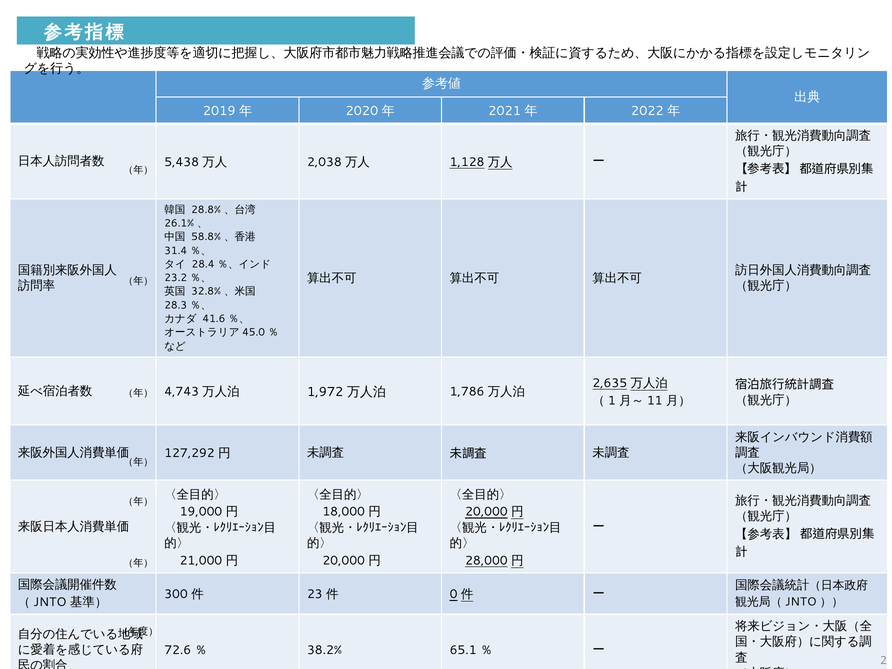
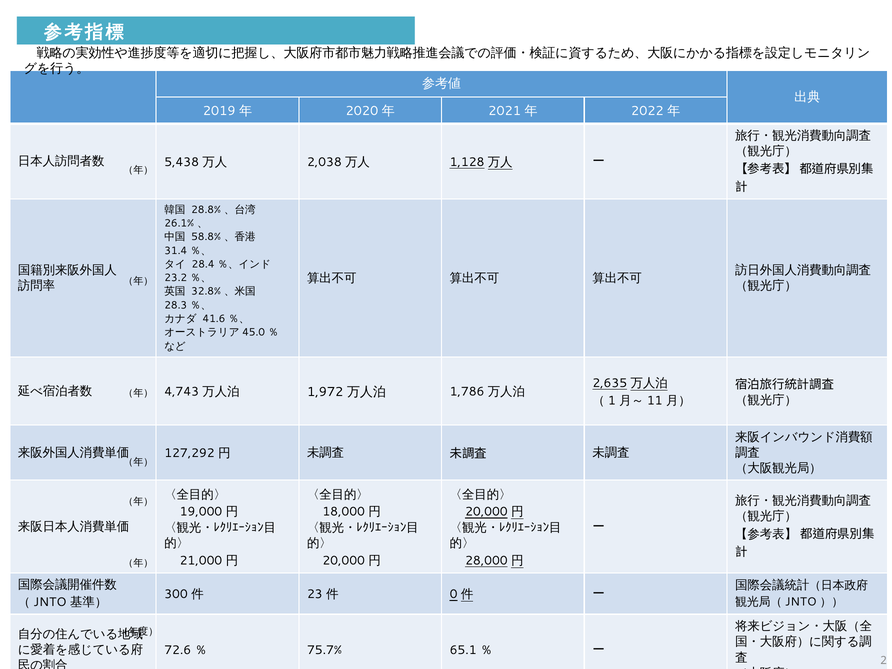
38.2%: 38.2% -> 75.7% (324, 650)
